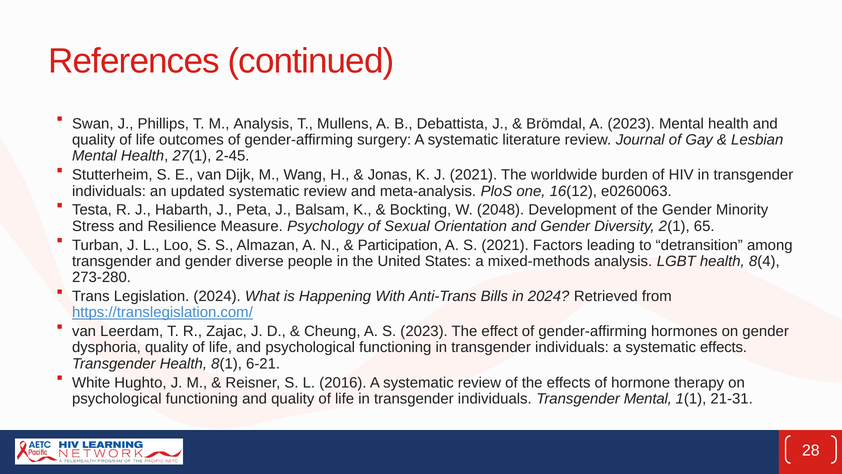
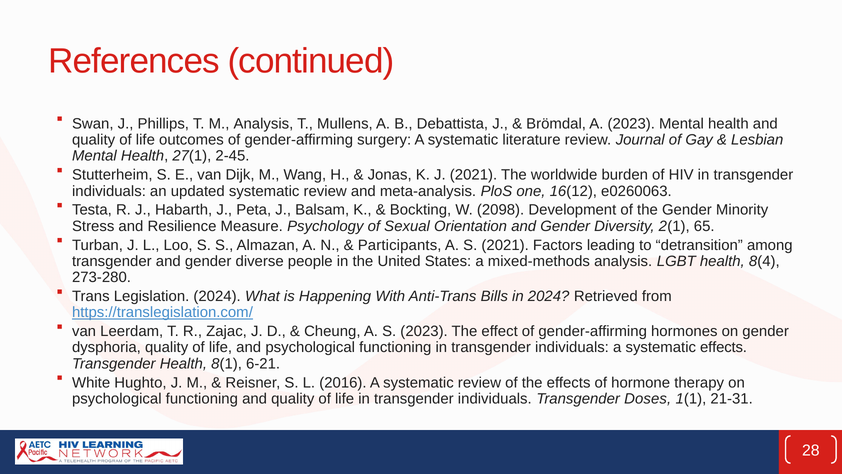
2048: 2048 -> 2098 (501, 210)
Participation: Participation -> Participants (400, 245)
Transgender Mental: Mental -> Doses (648, 398)
